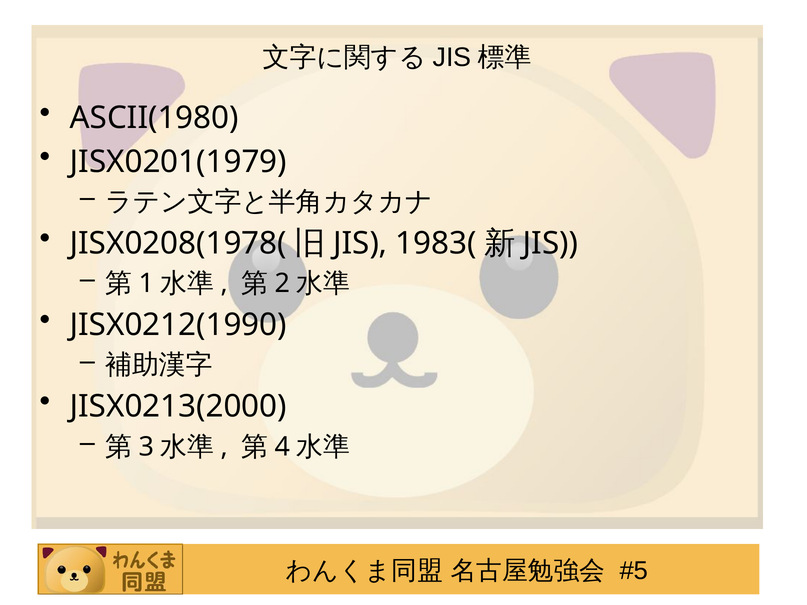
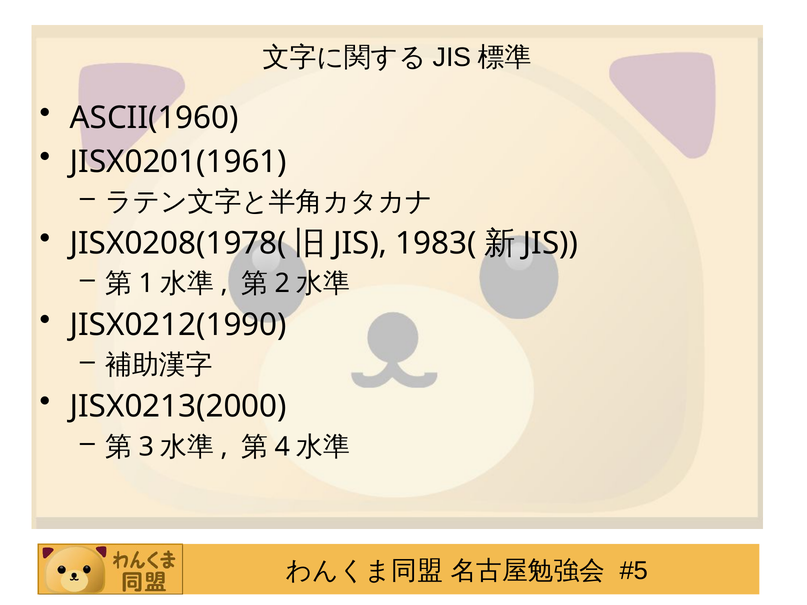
ASCII(1980: ASCII(1980 -> ASCII(1960 (154, 118)
JISX0201(1979: JISX0201(1979 -> JISX0201(1961 (178, 162)
